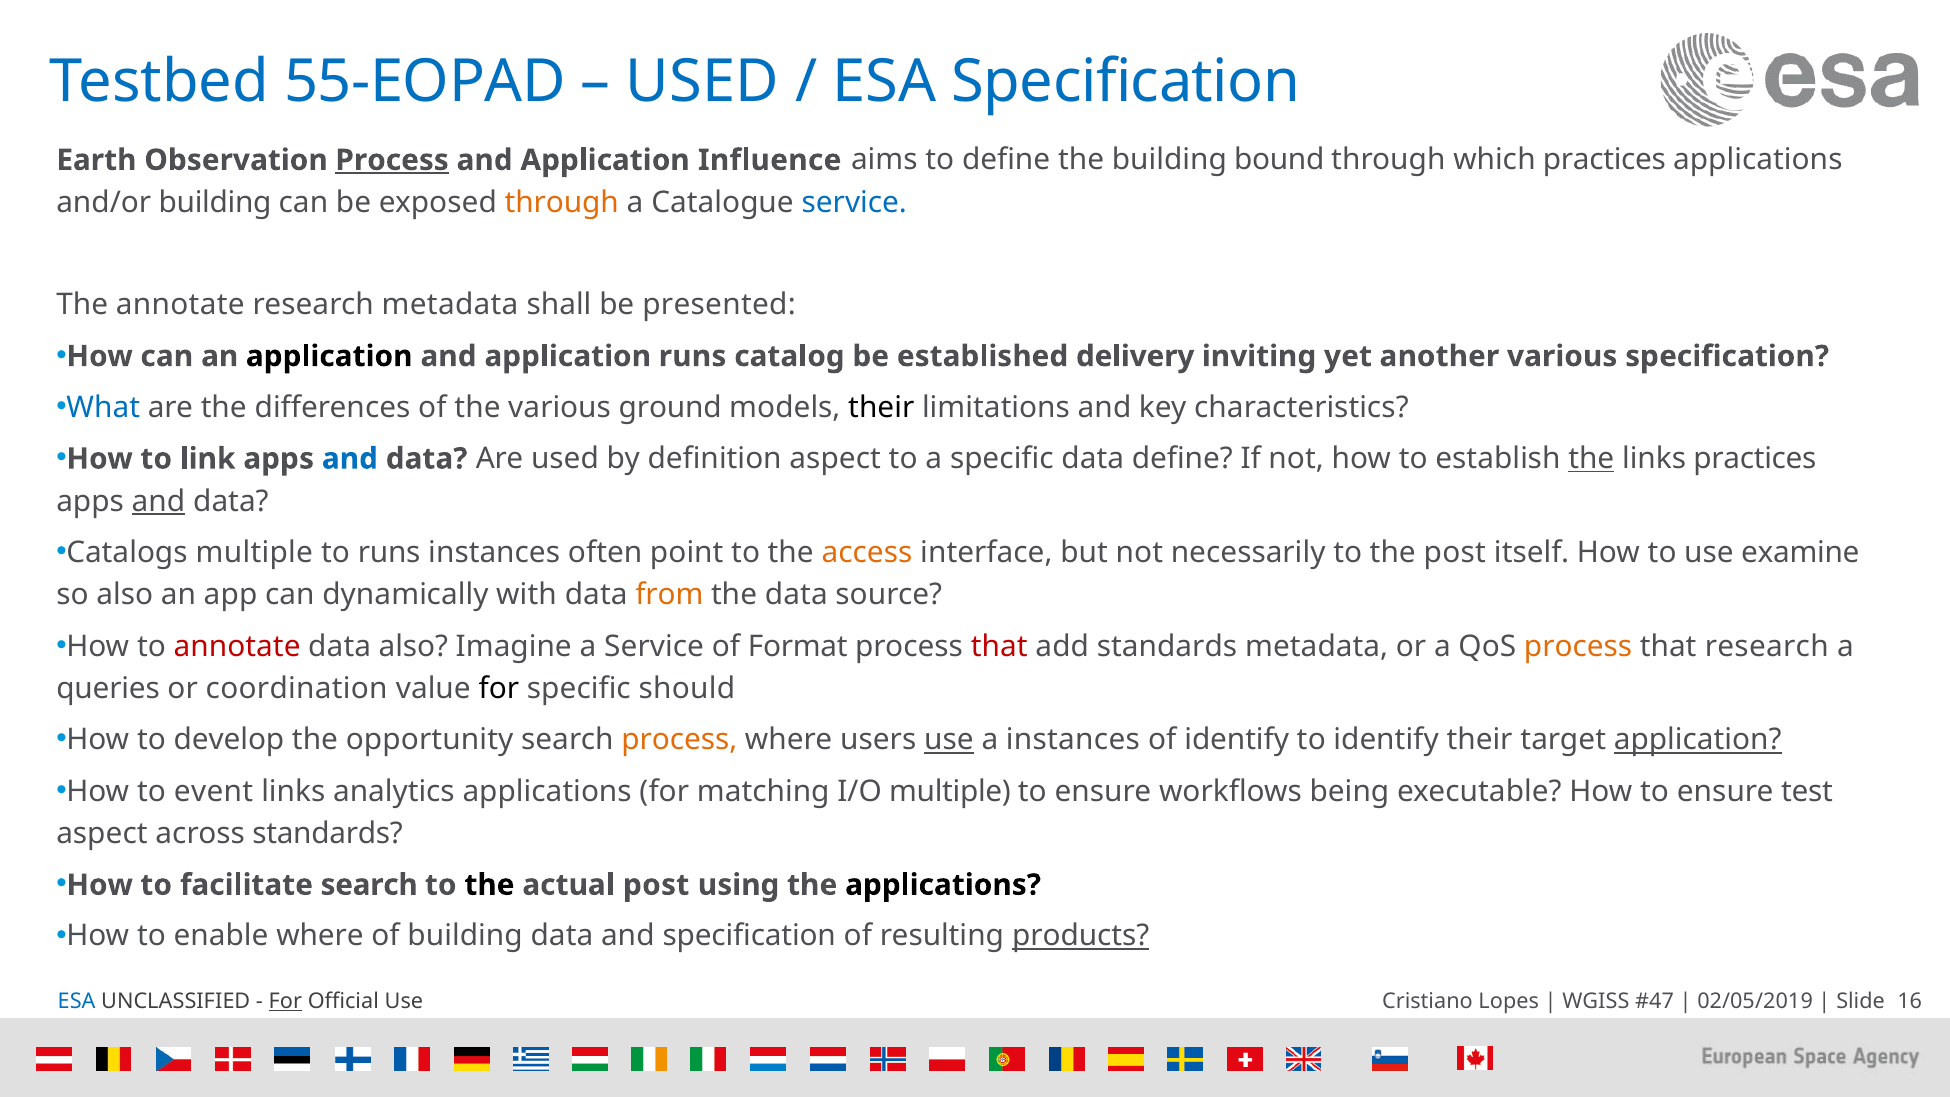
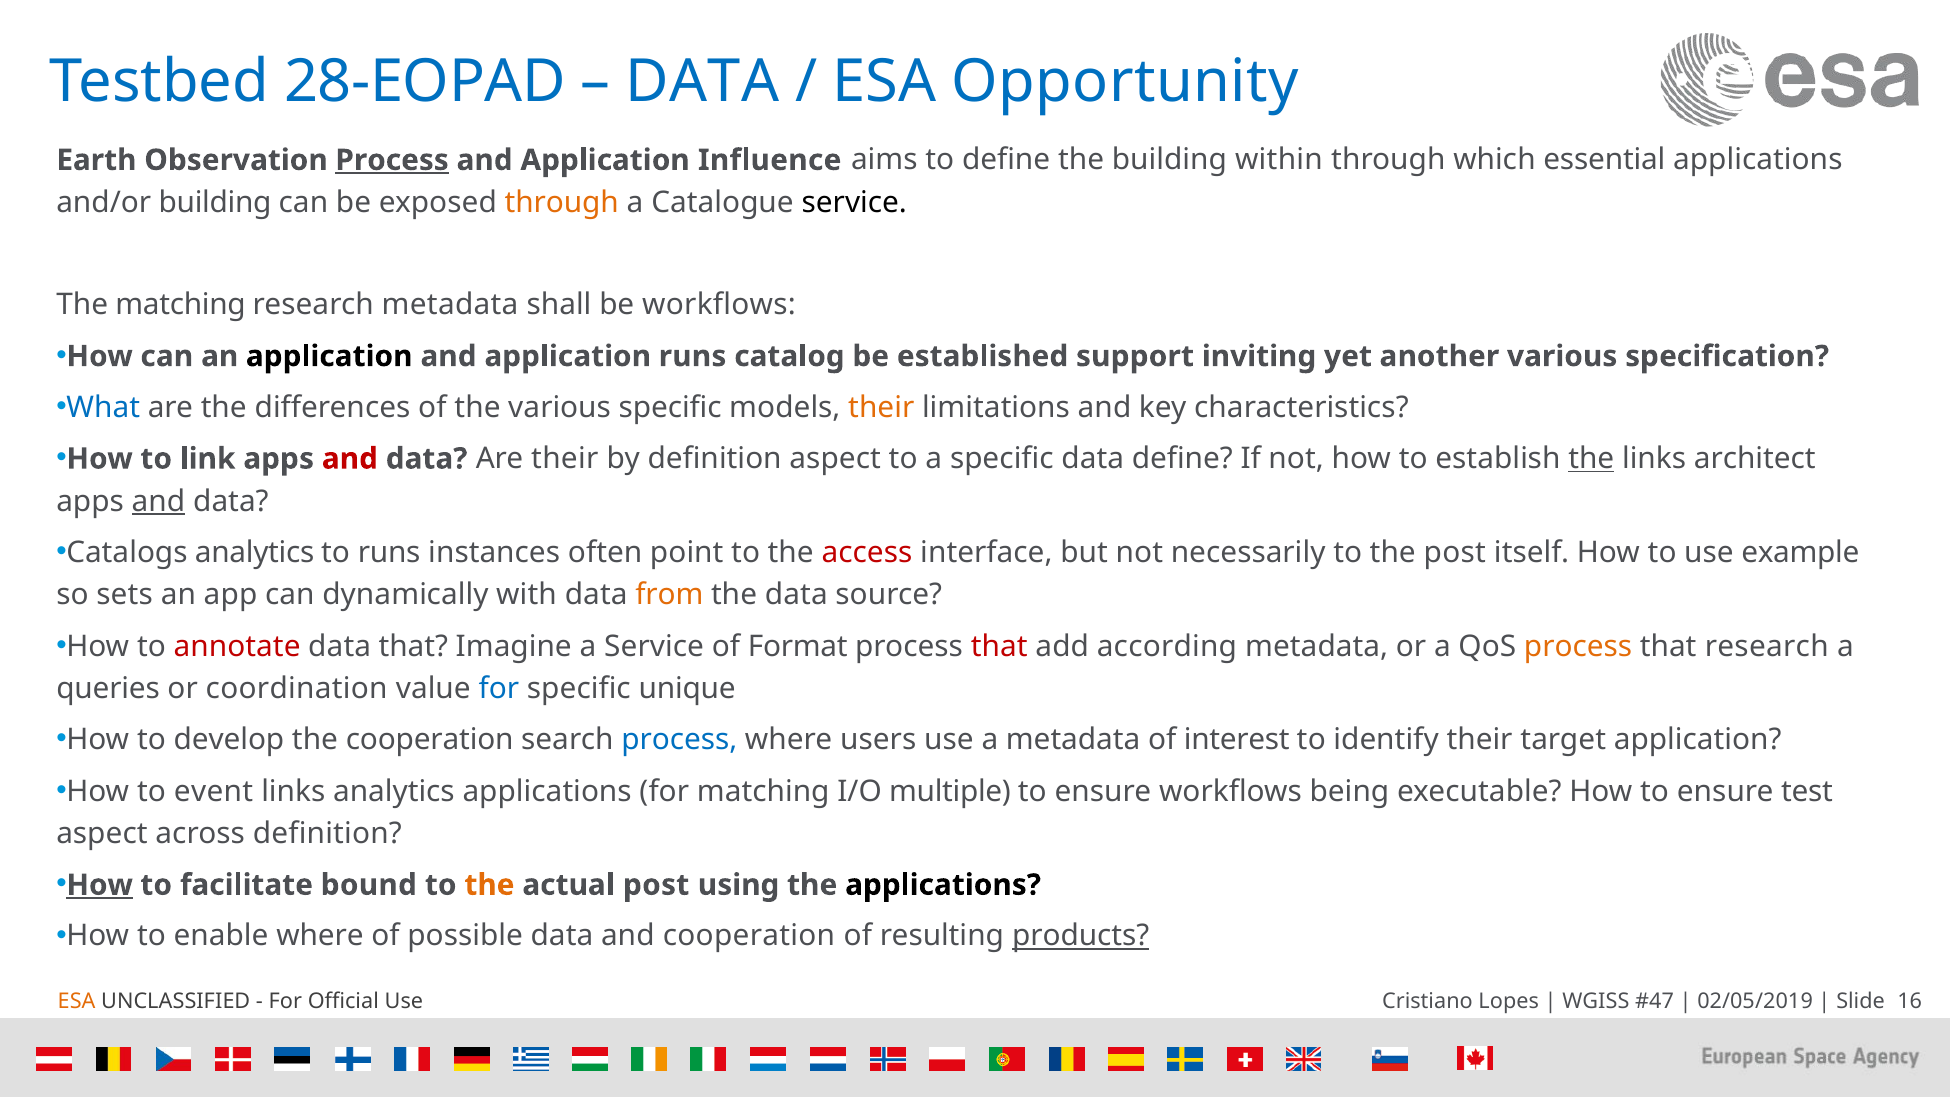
55-EOPAD: 55-EOPAD -> 28-EOPAD (425, 82)
USED: USED -> DATA (703, 82)
ESA Specification: Specification -> Opportunity (1125, 82)
bound: bound -> within (1279, 160)
which practices: practices -> essential (1604, 160)
service colour: blue -> black (854, 203)
The annotate: annotate -> matching (181, 305)
be presented: presented -> workflows (719, 305)
delivery: delivery -> support (1135, 356)
various ground: ground -> specific (670, 408)
their colour: black -> orange (881, 408)
and colour: blue -> red (350, 459)
Are used: used -> their (565, 459)
links practices: practices -> architect (1755, 459)
Catalogs multiple: multiple -> analytics (255, 552)
access colour: orange -> red (867, 552)
examine: examine -> example (1800, 552)
so also: also -> sets (125, 595)
data also: also -> that (413, 646)
add standards: standards -> according (1167, 646)
for colour: black -> blue (499, 689)
should: should -> unique (687, 689)
the opportunity: opportunity -> cooperation (430, 740)
process colour: orange -> blue (679, 740)
use underline: present -> none (949, 740)
a instances: instances -> metadata (1073, 740)
of identify: identify -> interest (1237, 740)
application underline: present -> none (1698, 740)
across standards: standards -> definition (327, 834)
How underline: none -> present (100, 885)
facilitate search: search -> bound (369, 885)
the colour: black -> orange (489, 885)
of building: building -> possible (465, 936)
and specification: specification -> cooperation (749, 936)
ESA colour: blue -> orange (77, 1001)
For underline: present -> none (285, 1001)
